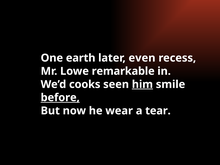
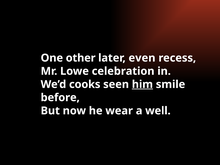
earth: earth -> other (81, 58)
remarkable: remarkable -> celebration (123, 71)
before underline: present -> none (60, 98)
tear: tear -> well (158, 111)
